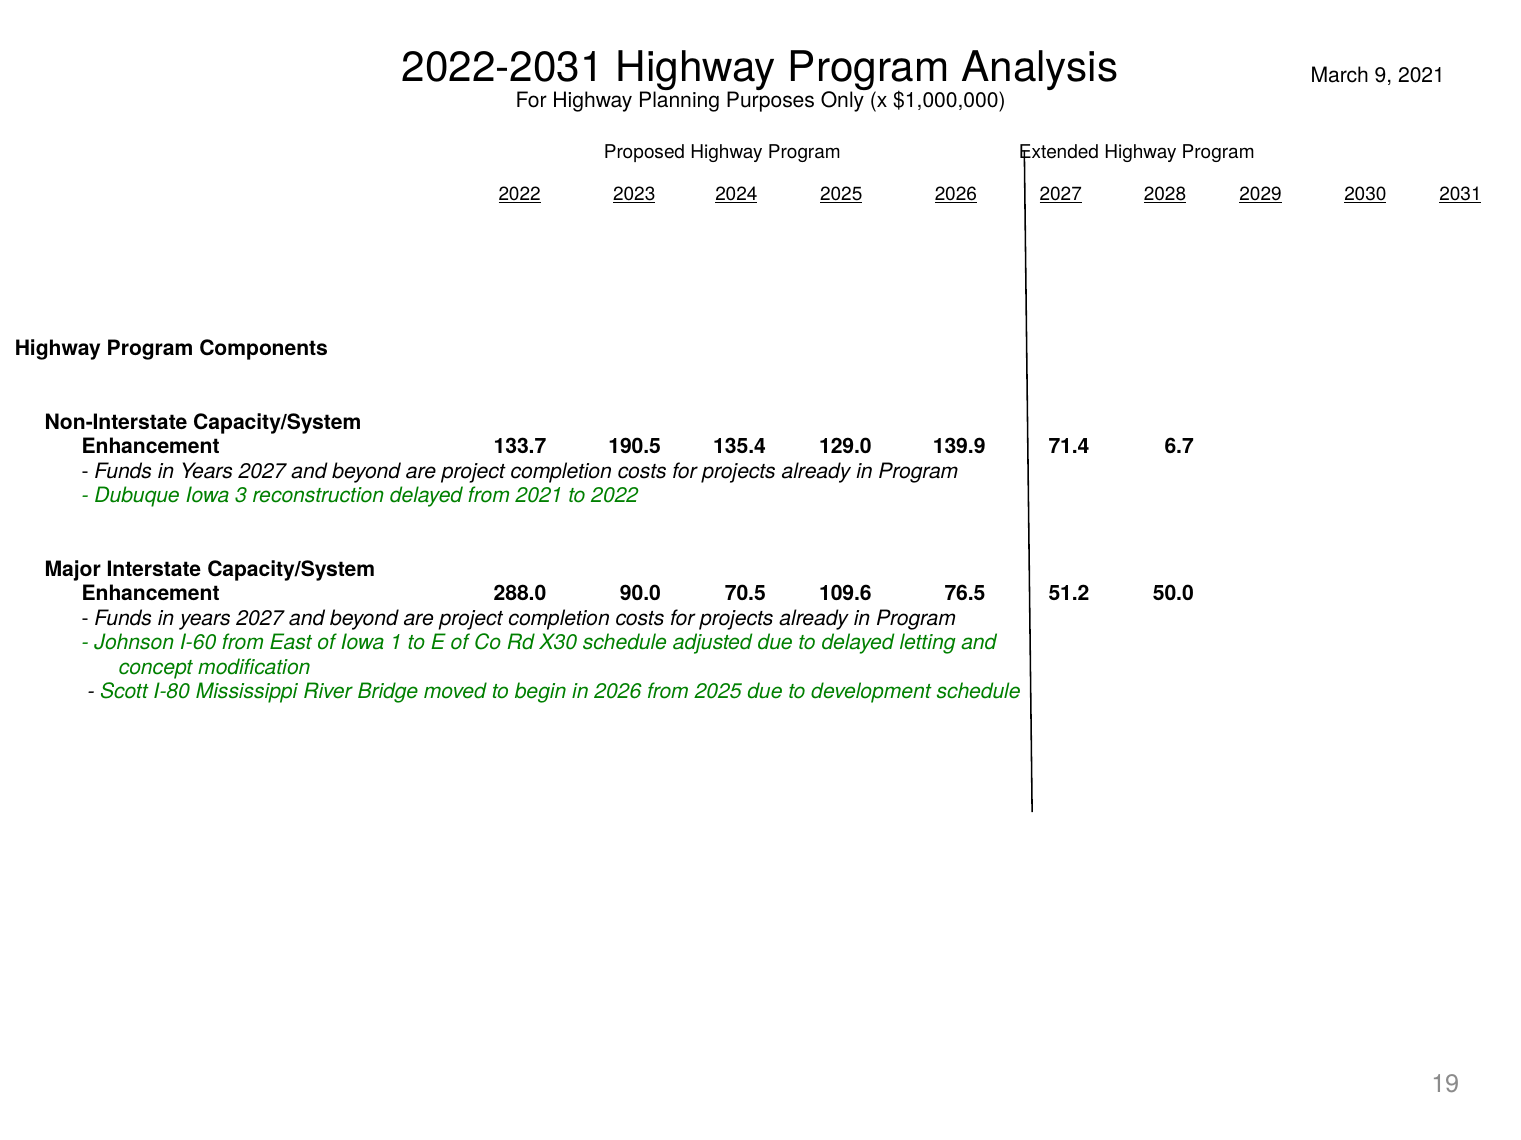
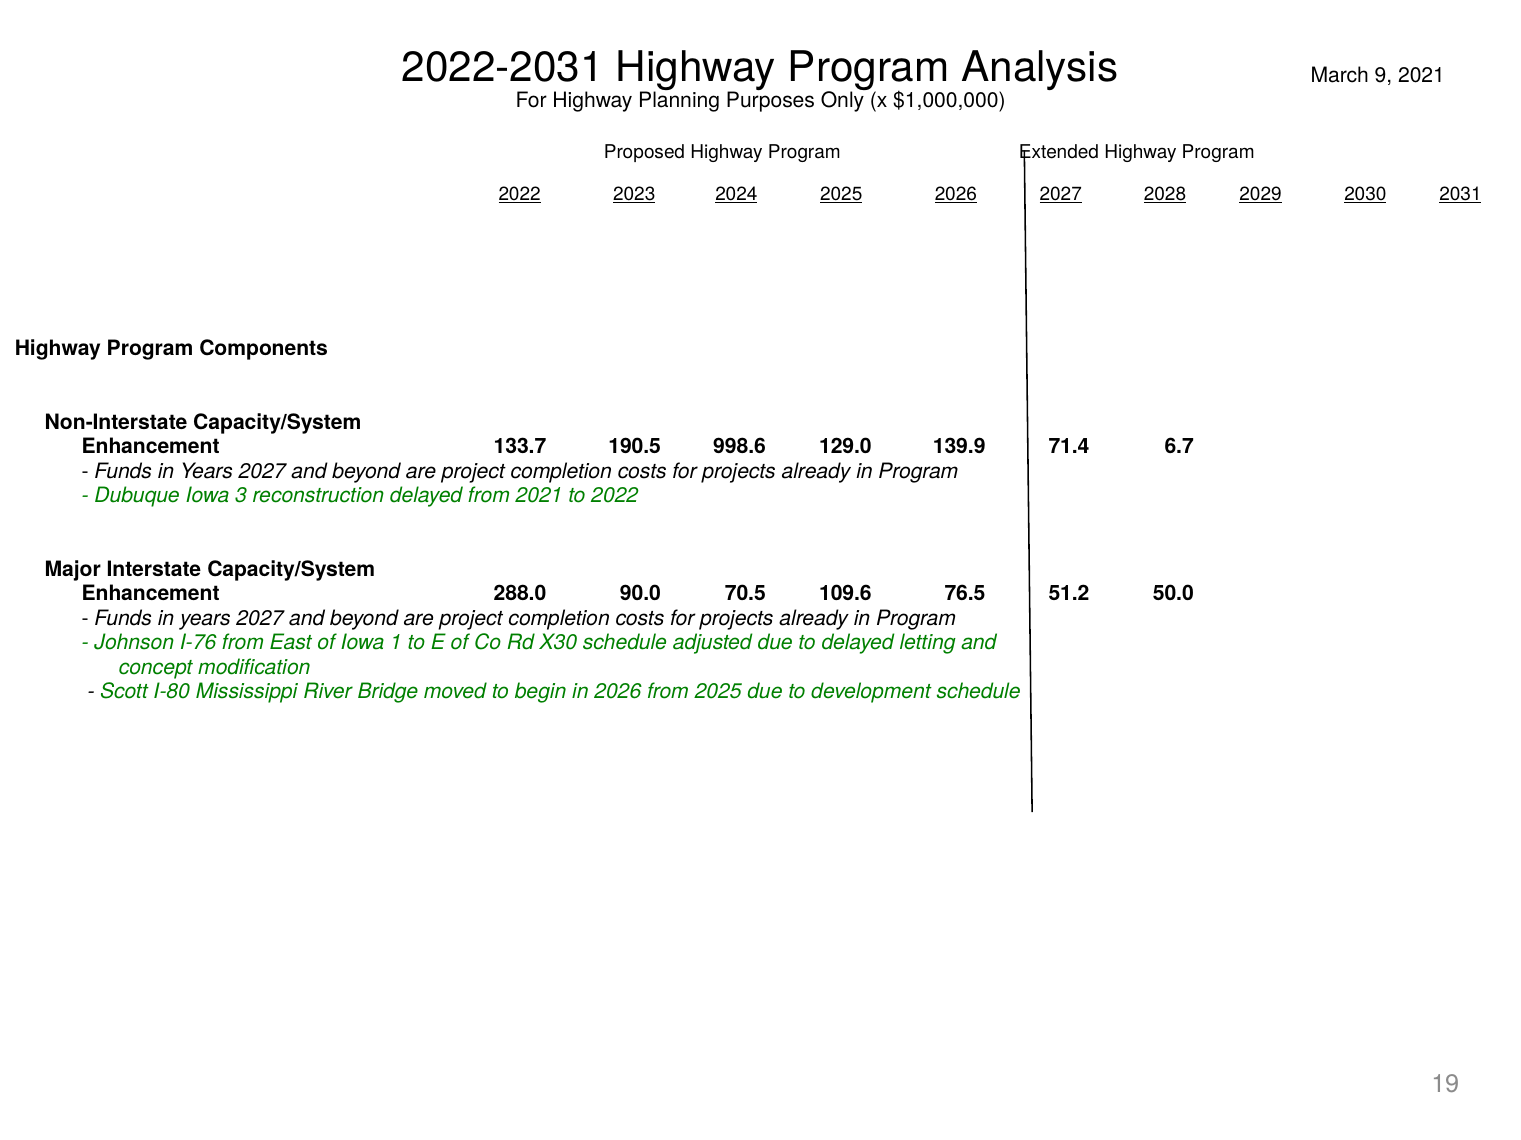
135.4: 135.4 -> 998.6 (740, 447)
I-60: I-60 -> I-76 (198, 643)
